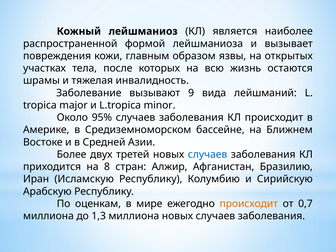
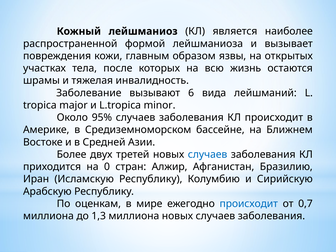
9: 9 -> 6 (191, 93)
8: 8 -> 0 (107, 167)
происходит colour: orange -> blue (249, 204)
